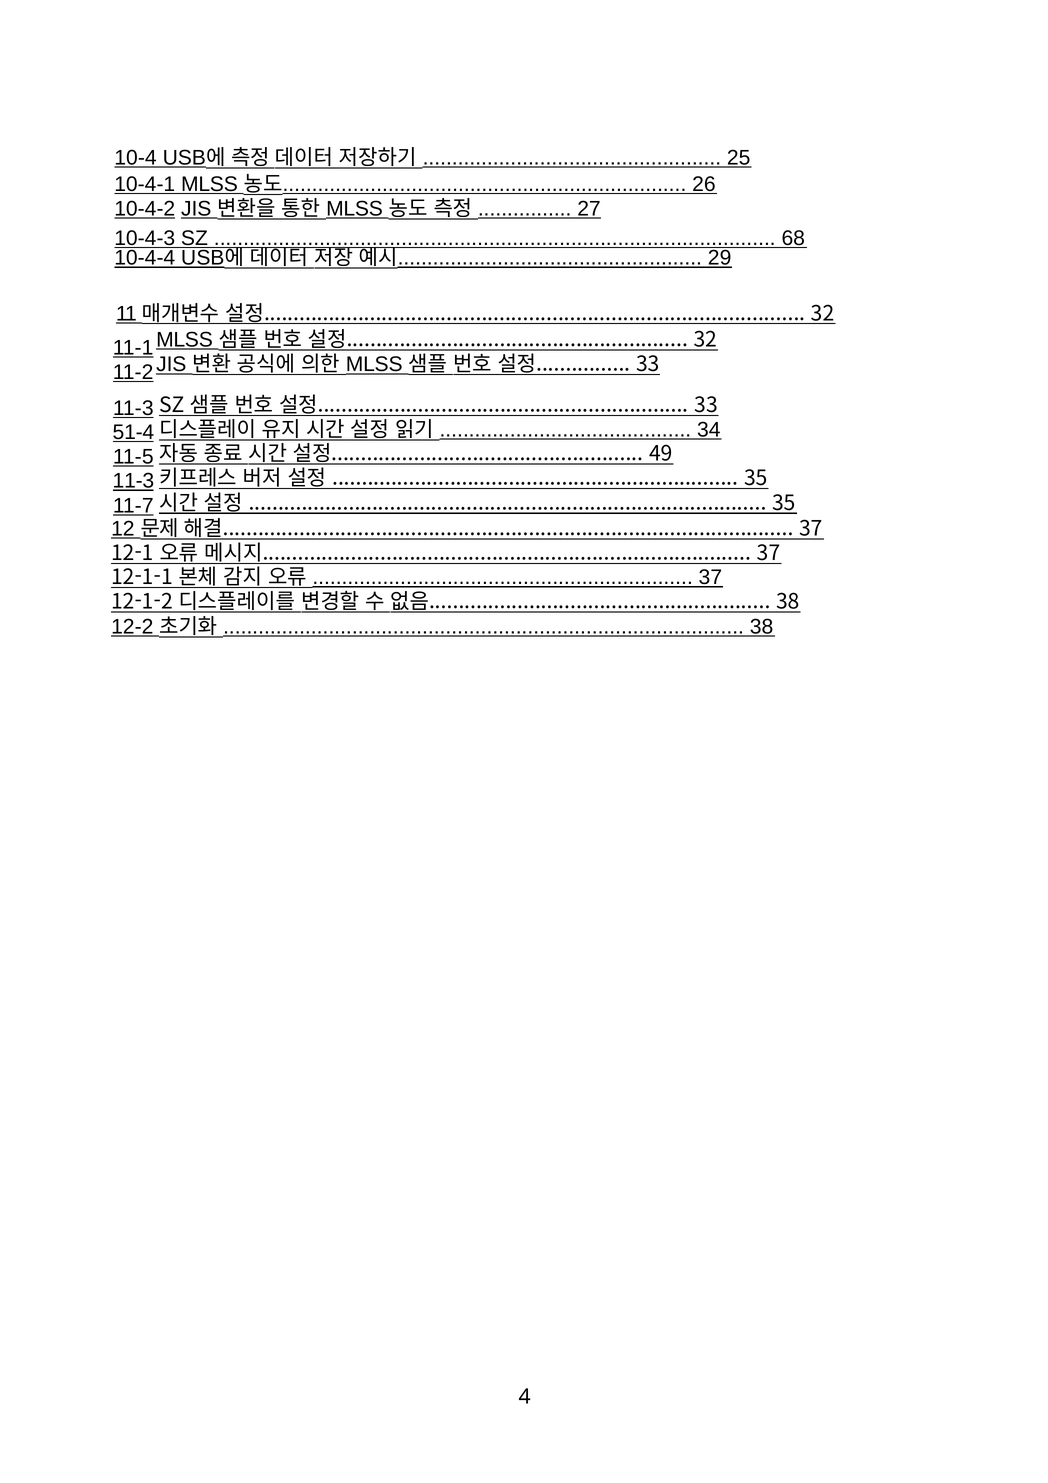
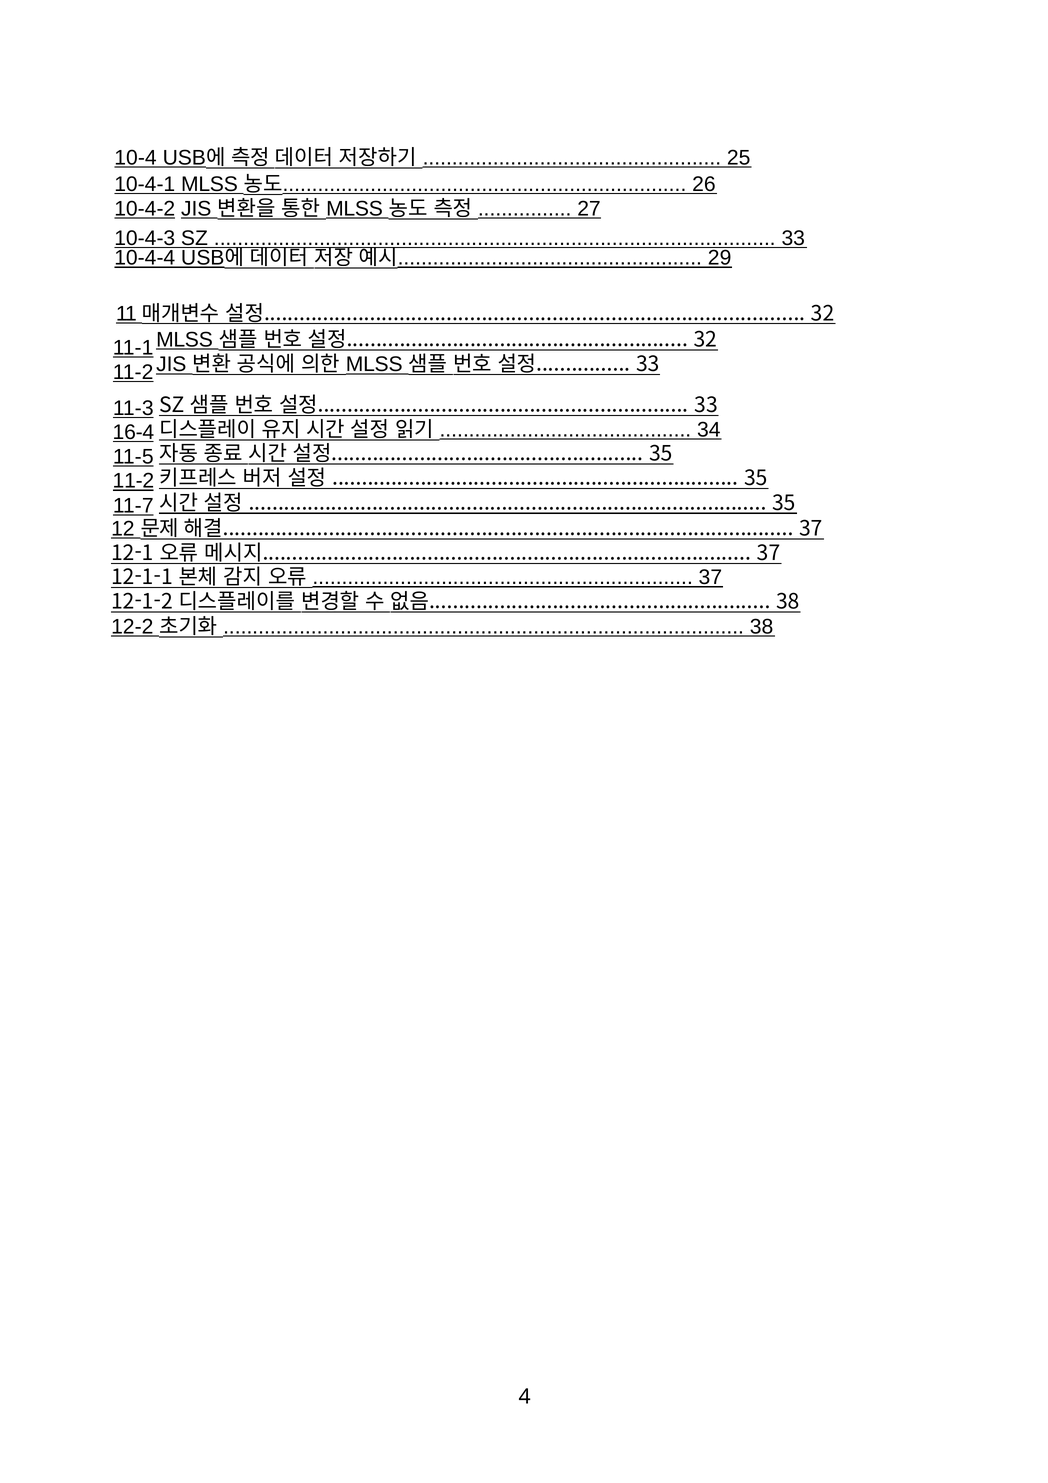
68: 68 -> 33 (793, 238)
51-4: 51-4 -> 16-4 (133, 432)
49: 49 -> 35 (661, 454)
11-3: 11-3 -> 11-2 (133, 481)
